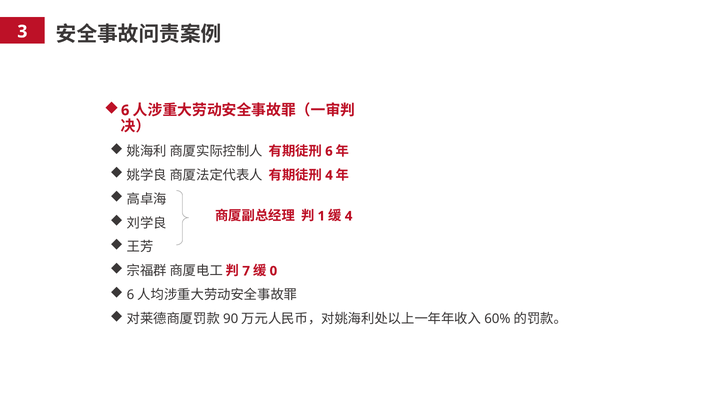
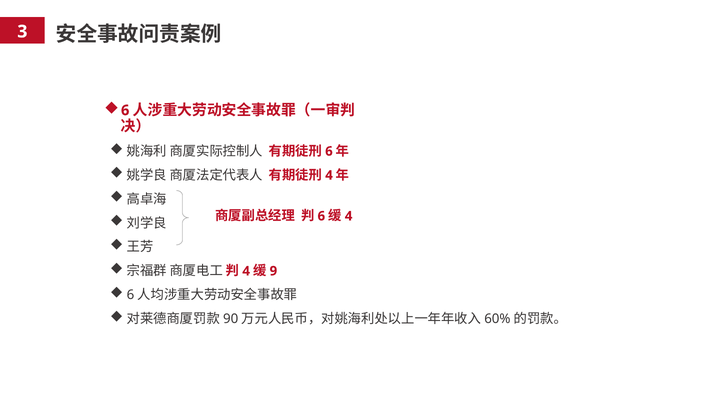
1: 1 -> 6 (321, 216)
7: 7 -> 4 (246, 271)
0: 0 -> 9 (273, 271)
